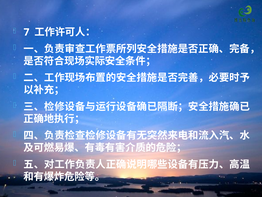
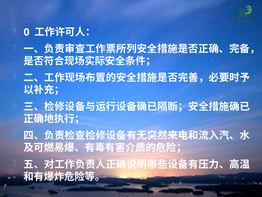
7: 7 -> 0 (27, 32)
